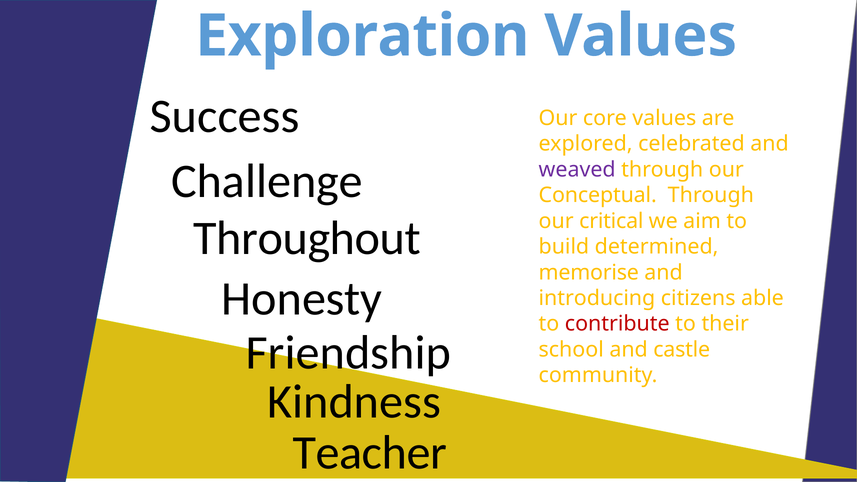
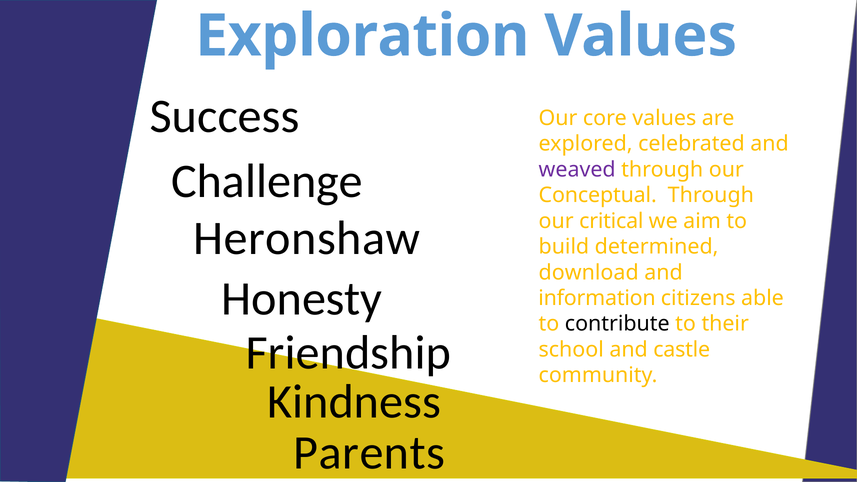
Throughout: Throughout -> Heronshaw (307, 238)
memorise: memorise -> download (589, 272)
introducing: introducing -> information (597, 298)
contribute colour: red -> black (617, 324)
Teacher: Teacher -> Parents (369, 453)
